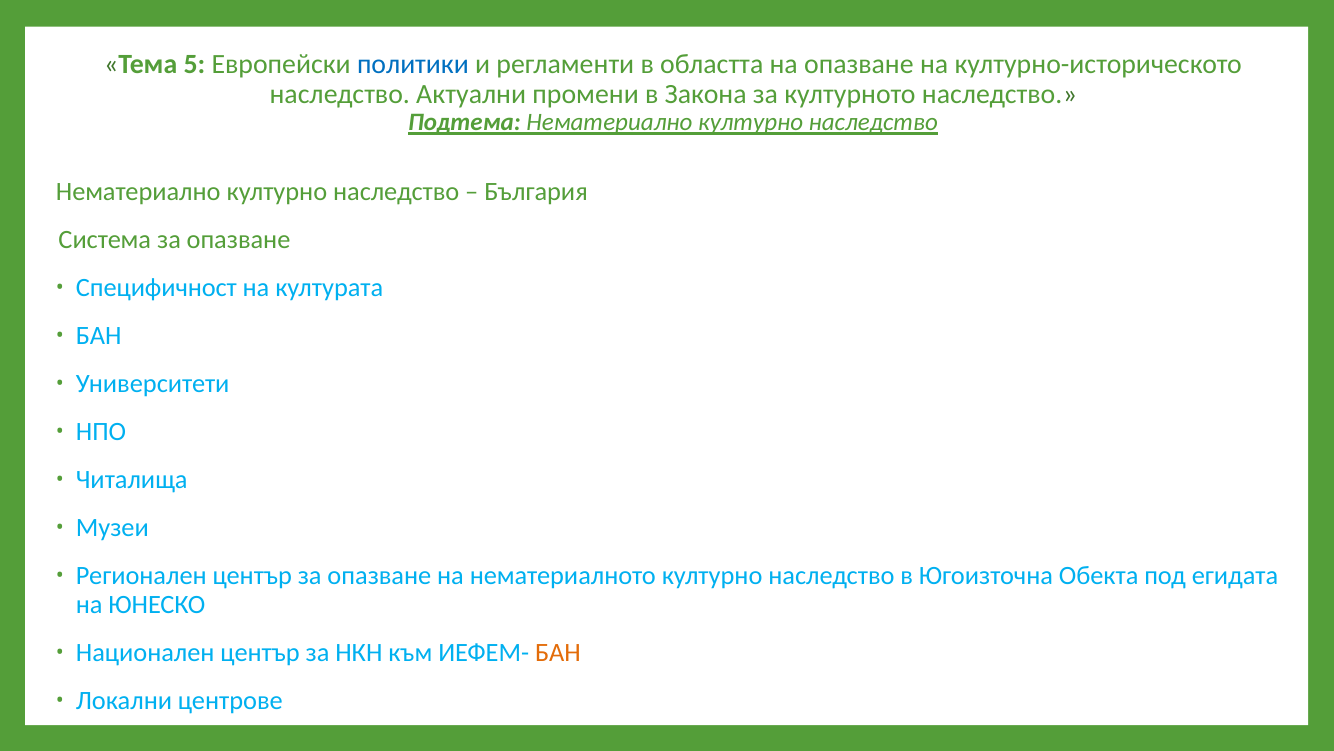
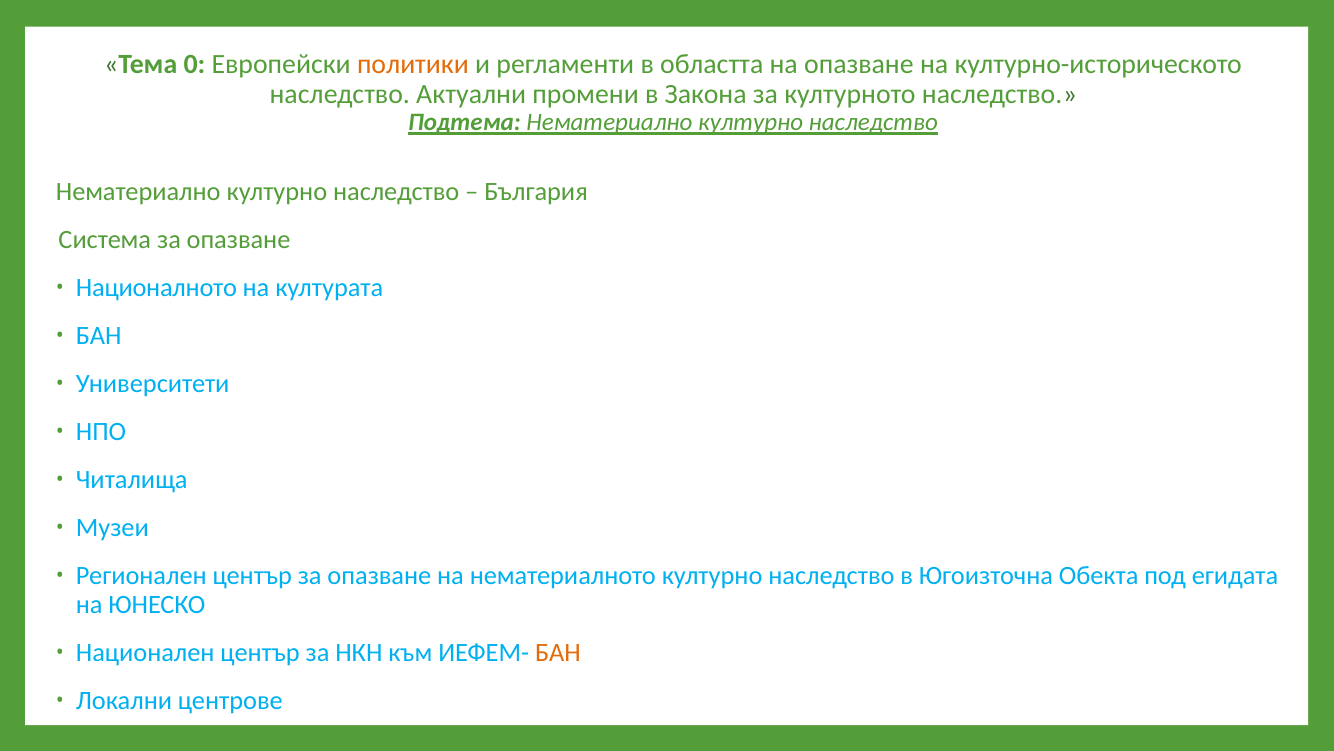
5: 5 -> 0 (194, 64)
политики colour: blue -> orange (413, 64)
Специфичност: Специфичност -> Националното (157, 288)
